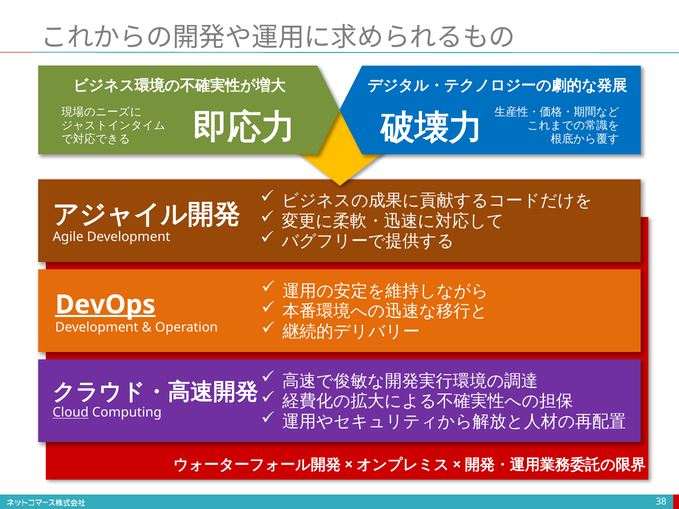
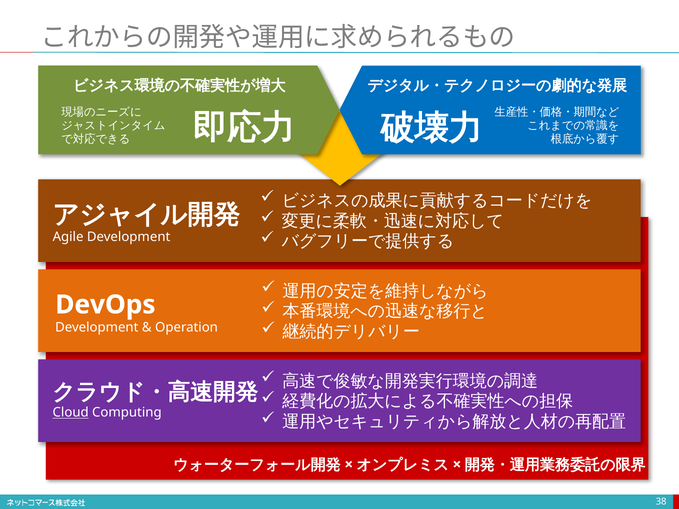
DevOps underline: present -> none (105, 305)
